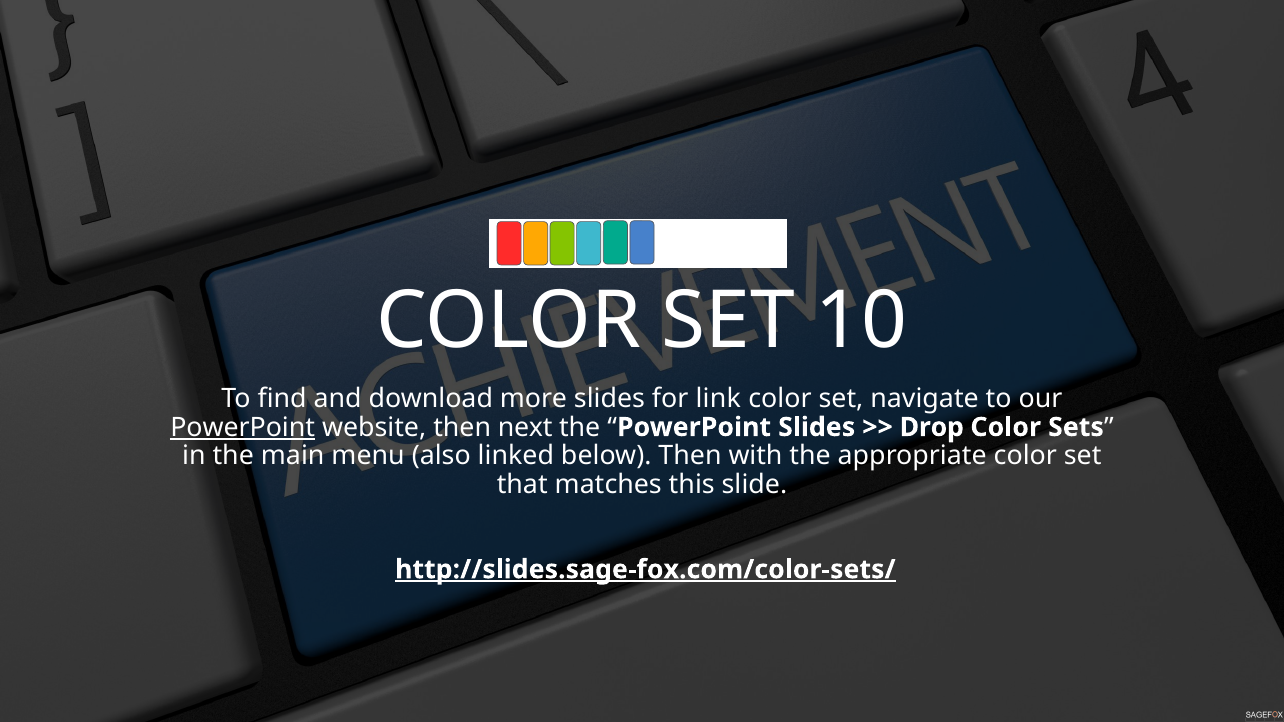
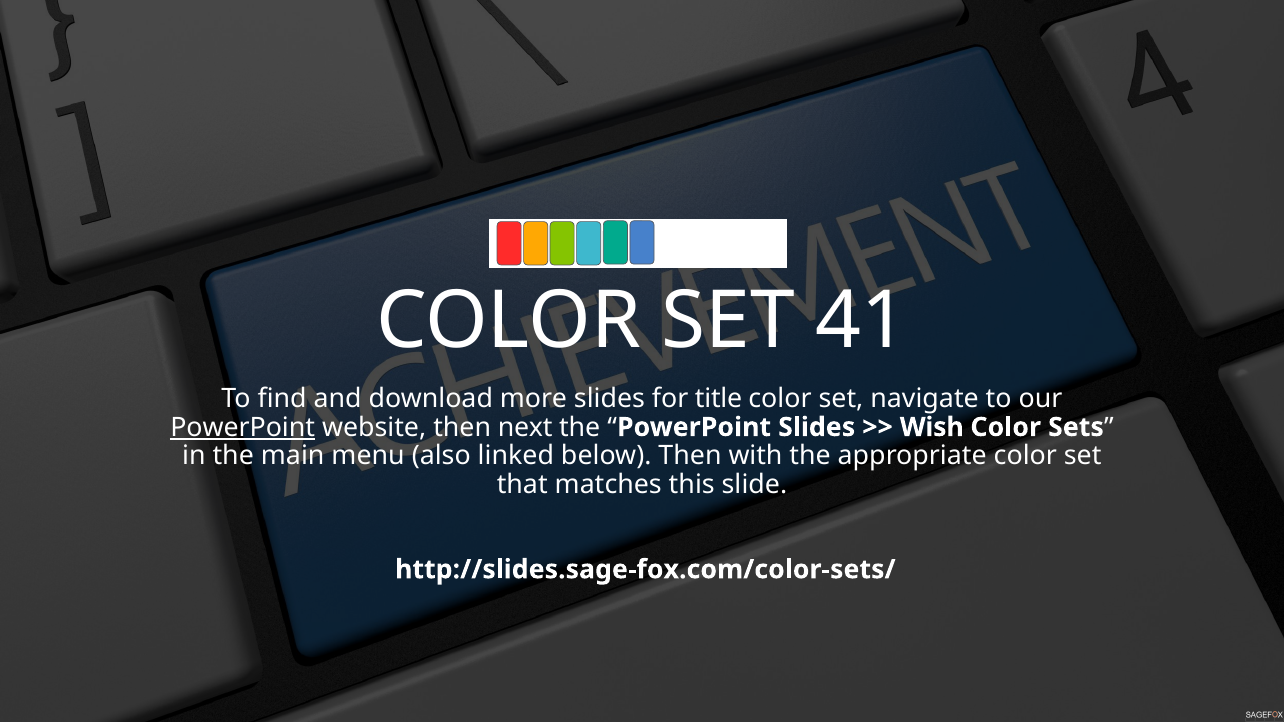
10: 10 -> 41 (862, 321)
link: link -> title (719, 398)
Drop: Drop -> Wish (932, 427)
http://slides.sage-fox.com/color-sets/ underline: present -> none (645, 570)
